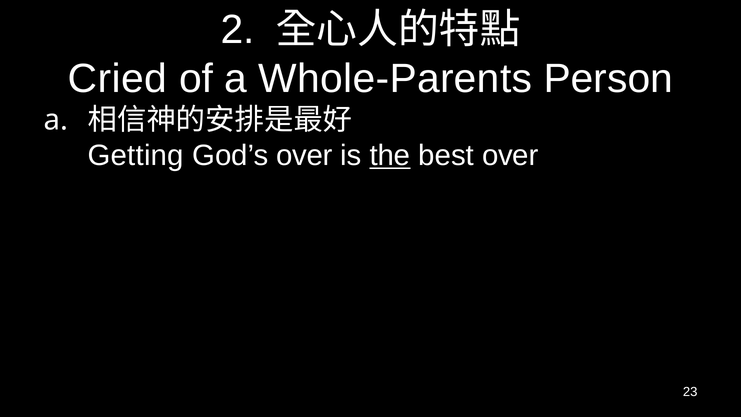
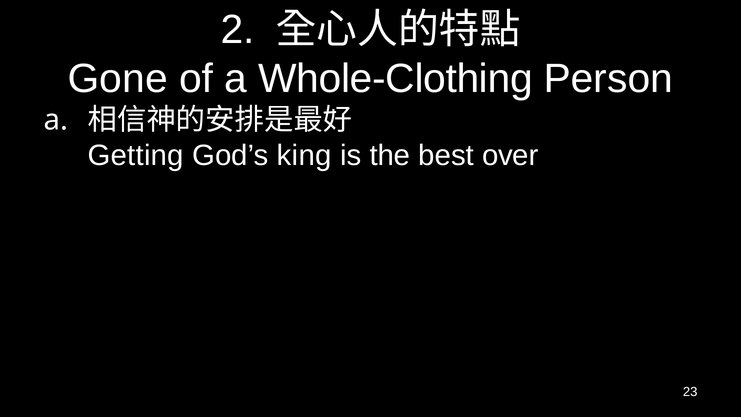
Cried: Cried -> Gone (118, 79)
Whole-Parents: Whole-Parents -> Whole-Clothing (396, 79)
God’s over: over -> king (304, 155)
the underline: present -> none (390, 155)
